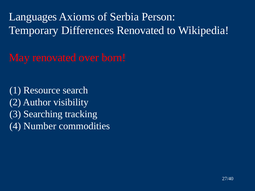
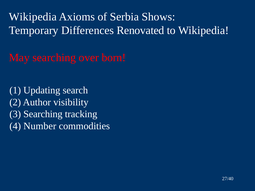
Languages: Languages -> Wikipedia (33, 17)
Person: Person -> Shows (158, 17)
May renovated: renovated -> searching (54, 58)
Resource: Resource -> Updating (42, 90)
